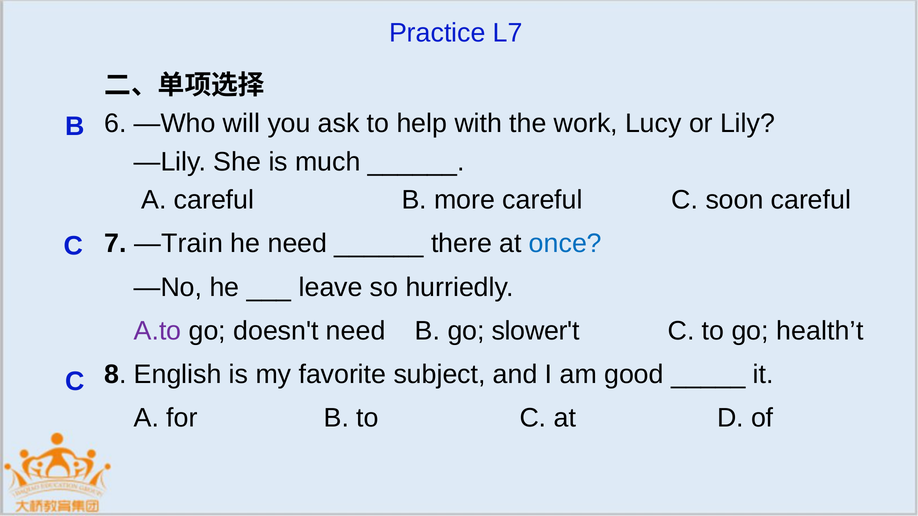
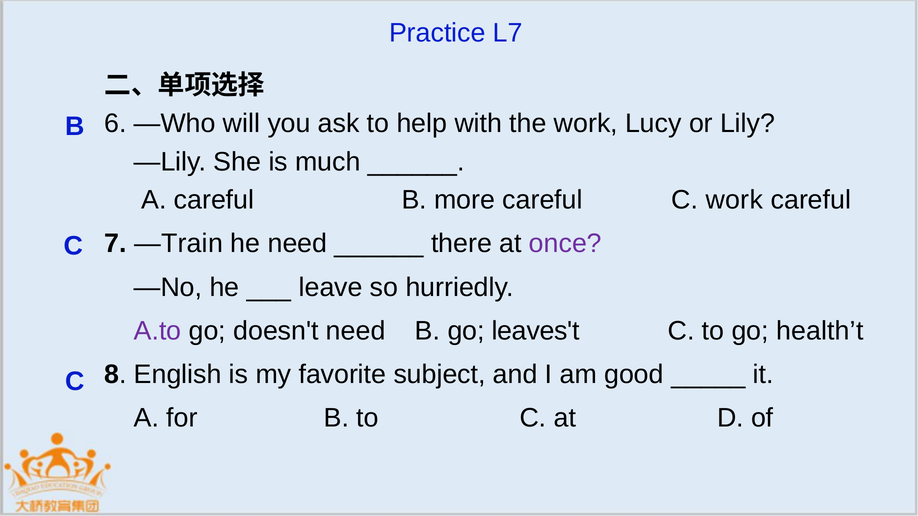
C soon: soon -> work (734, 200)
once colour: blue -> purple (565, 244)
slower't: slower't -> leaves't (536, 331)
